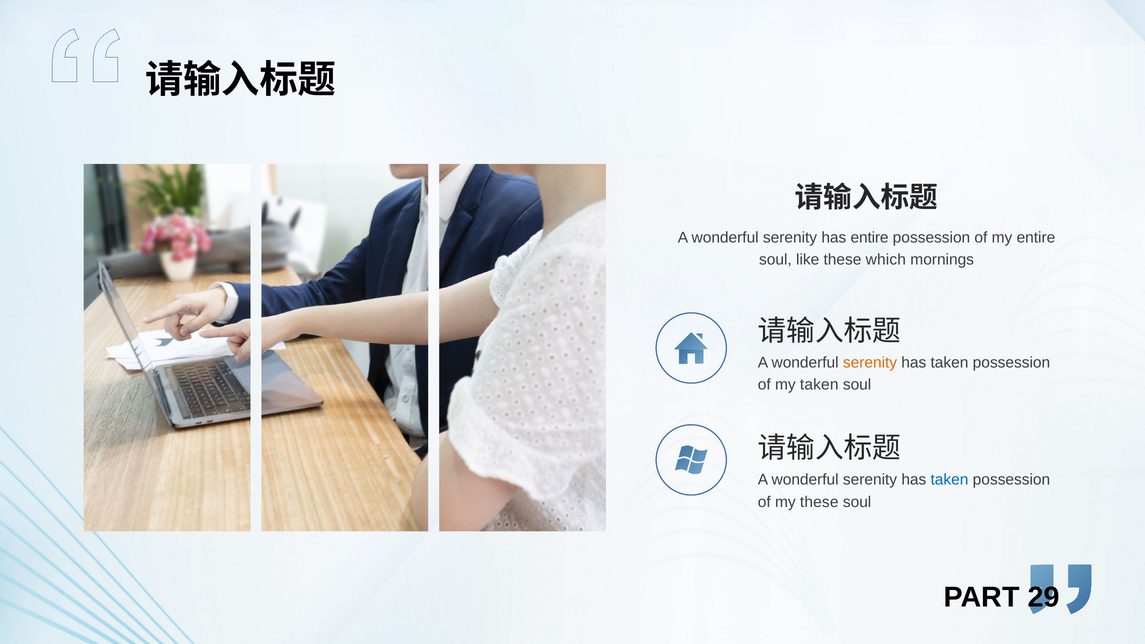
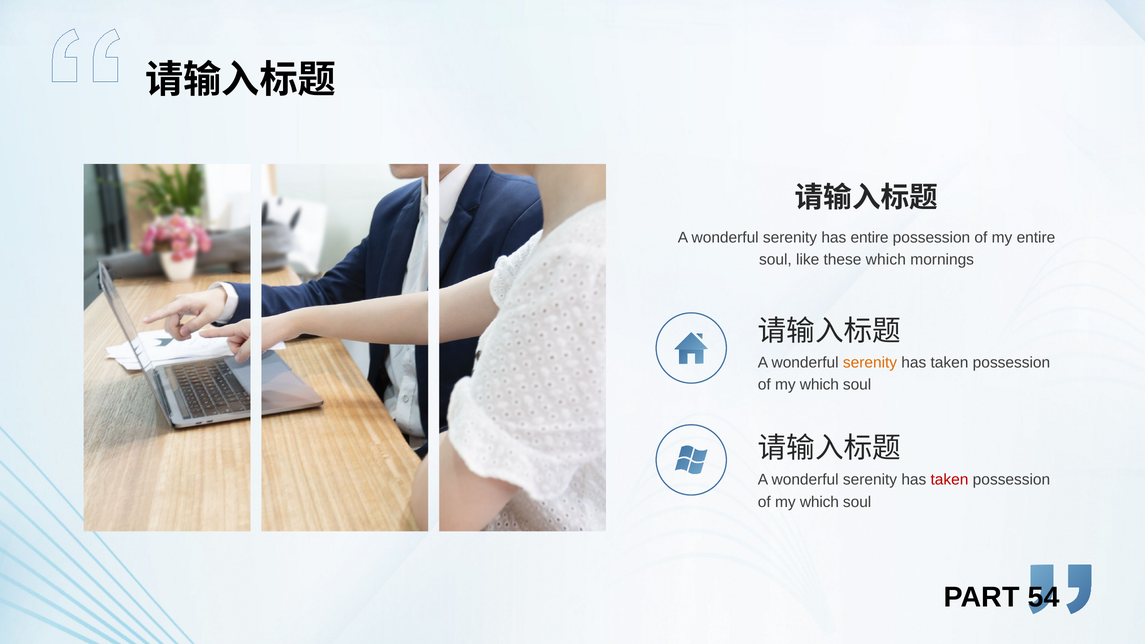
taken: taken -> which (819, 385)
taken colour: blue -> red (950, 480)
these: these -> which (819, 502)
29: 29 -> 54 (1044, 598)
